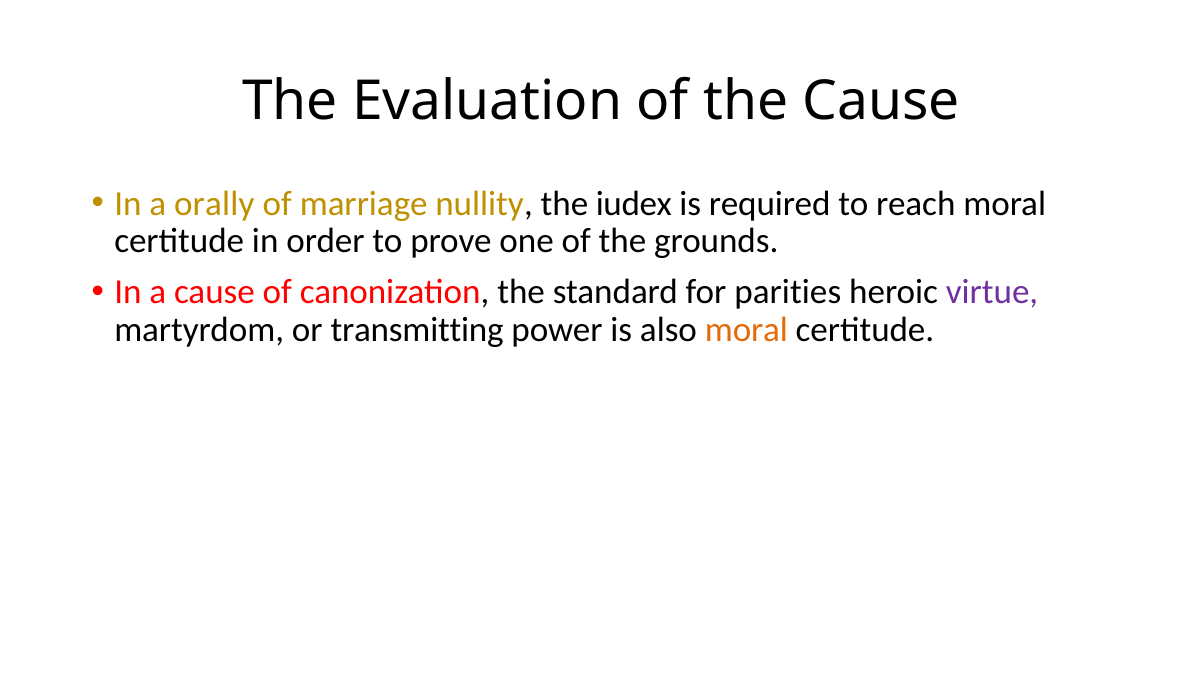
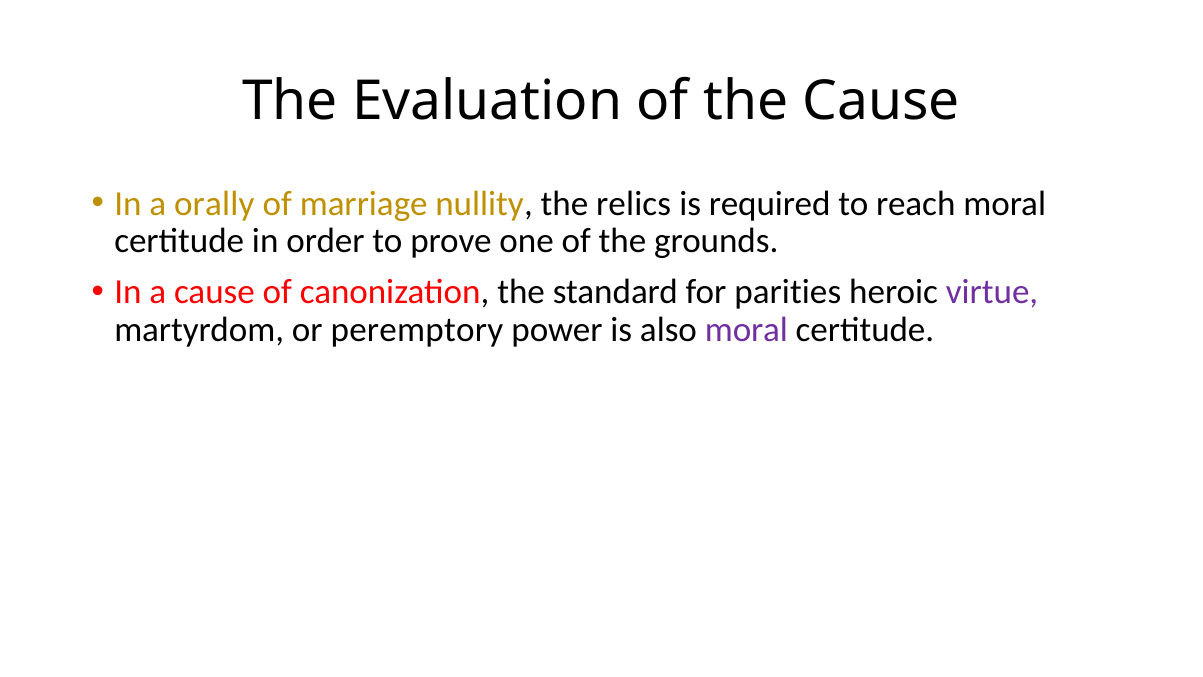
iudex: iudex -> relics (634, 203)
transmitting: transmitting -> peremptory (417, 330)
moral colour: orange -> purple (746, 330)
